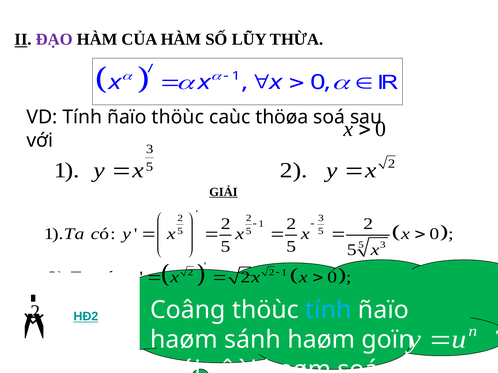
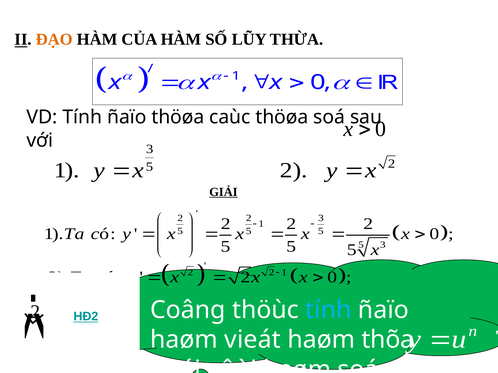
ĐẠO colour: purple -> orange (54, 39)
ñaïo thöùc: thöùc -> thöøa (178, 117)
sánh: sánh -> vieát (253, 340)
goïn: goïn -> thõa (388, 340)
